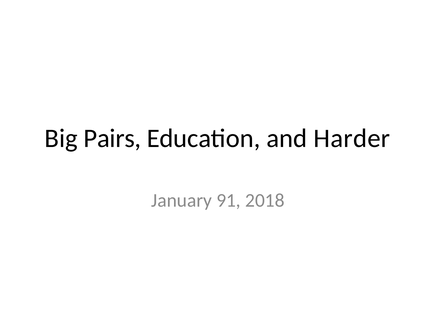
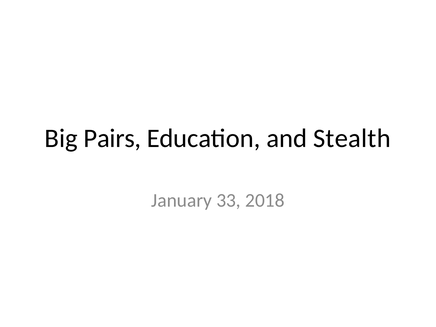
Harder: Harder -> Stealth (352, 138)
91: 91 -> 33 (229, 200)
